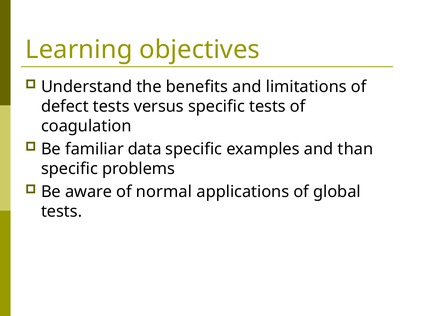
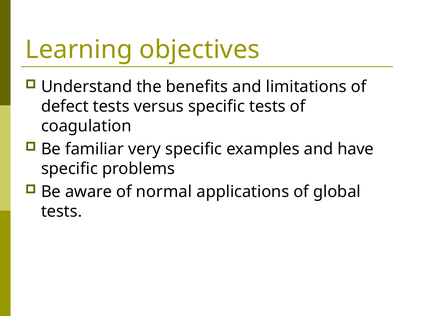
data: data -> very (144, 149)
than: than -> have (356, 149)
